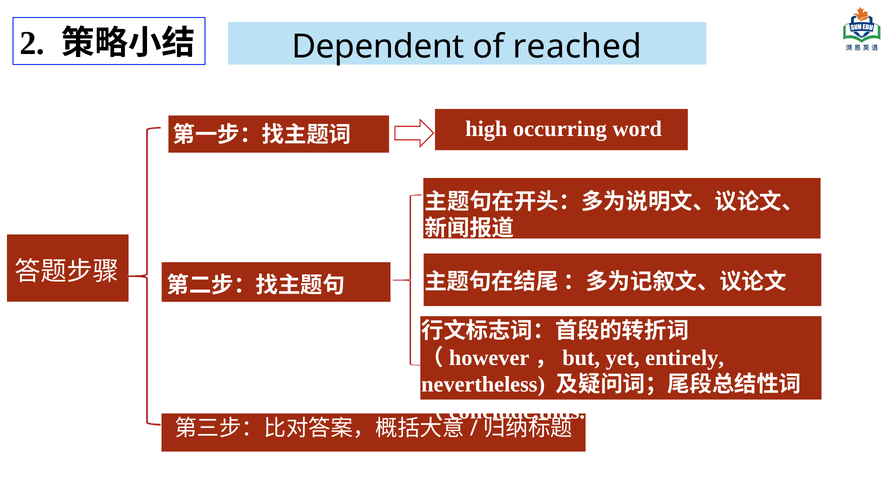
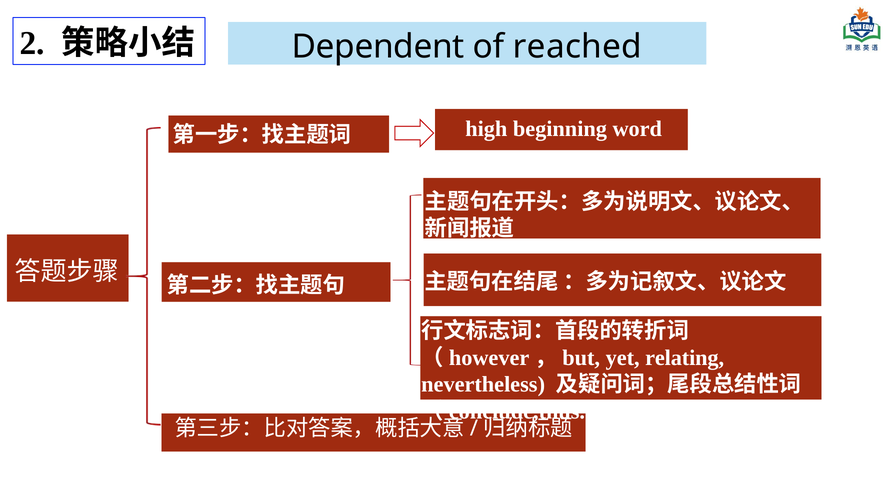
occurring: occurring -> beginning (560, 129)
entirely: entirely -> relating (685, 358)
